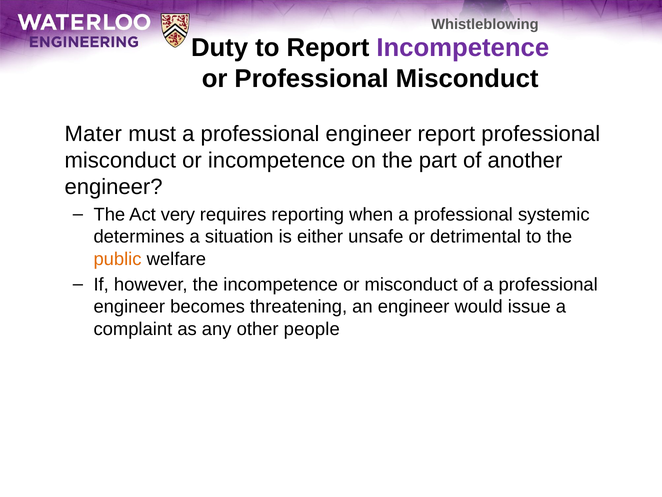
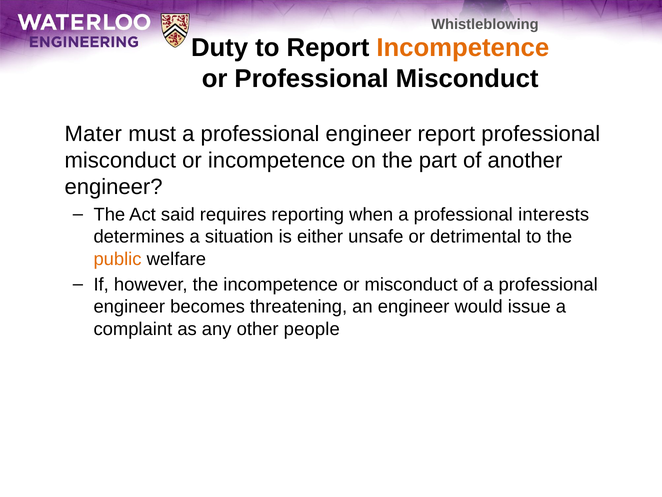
Incompetence colour: purple -> orange (463, 48)
very: very -> said (178, 215)
systemic: systemic -> interests (554, 215)
